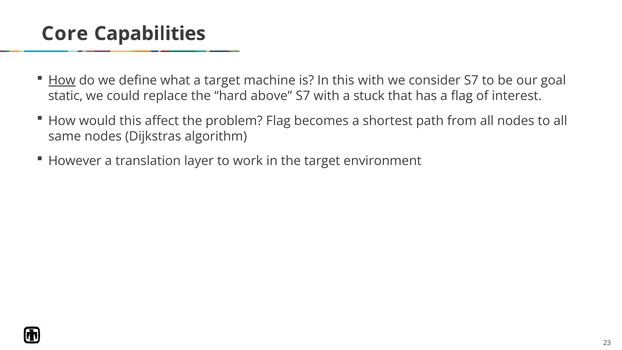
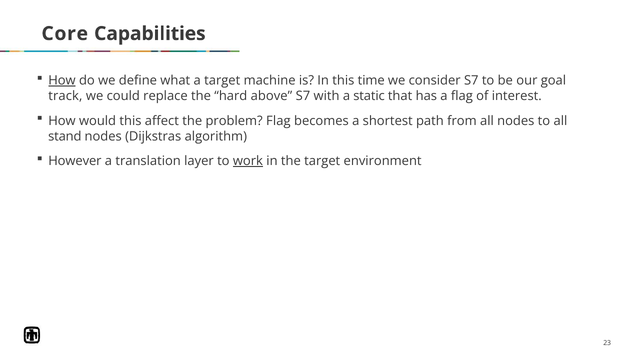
this with: with -> time (371, 80)
static: static -> track (65, 96)
stuck: stuck -> static (369, 96)
same: same -> stand (65, 136)
work underline: none -> present (248, 161)
